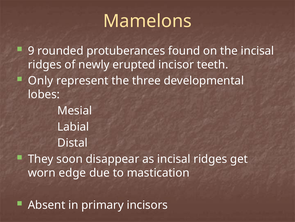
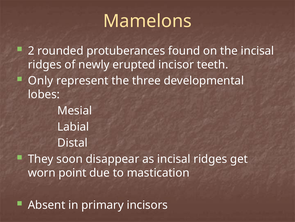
9: 9 -> 2 (31, 51)
edge: edge -> point (72, 172)
